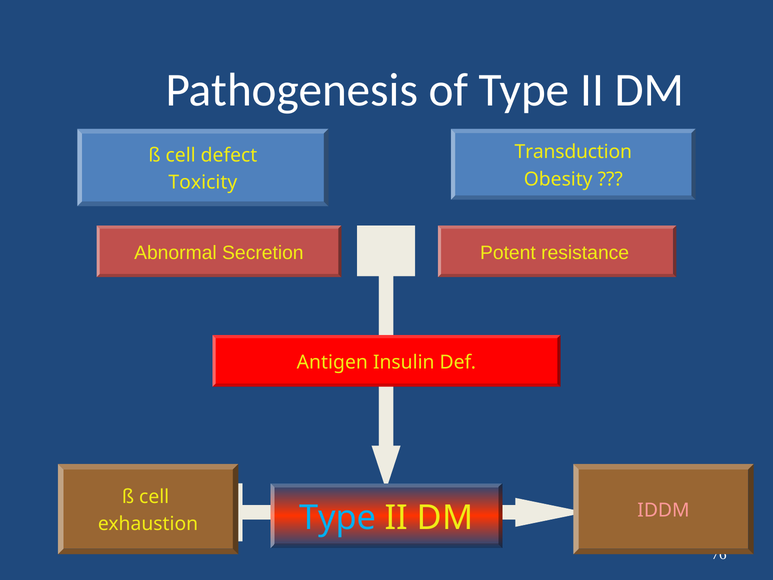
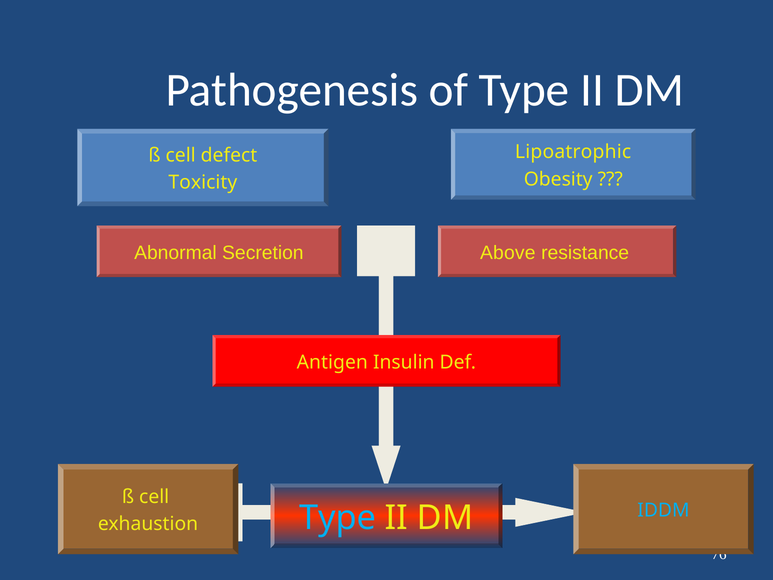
Transduction: Transduction -> Lipoatrophic (573, 152)
Potent: Potent -> Above (508, 253)
IDDM colour: pink -> light blue (663, 510)
